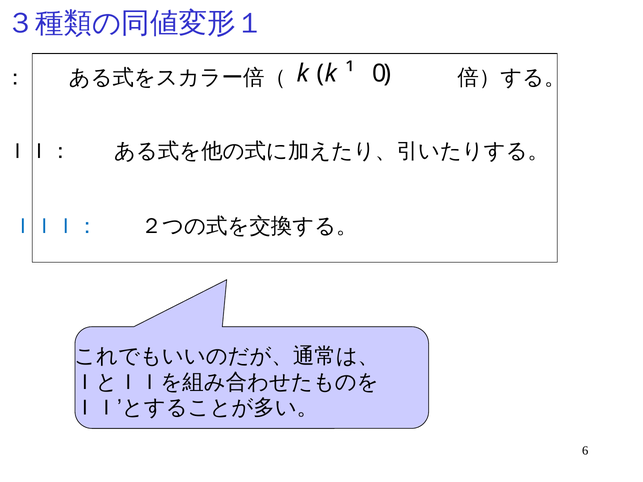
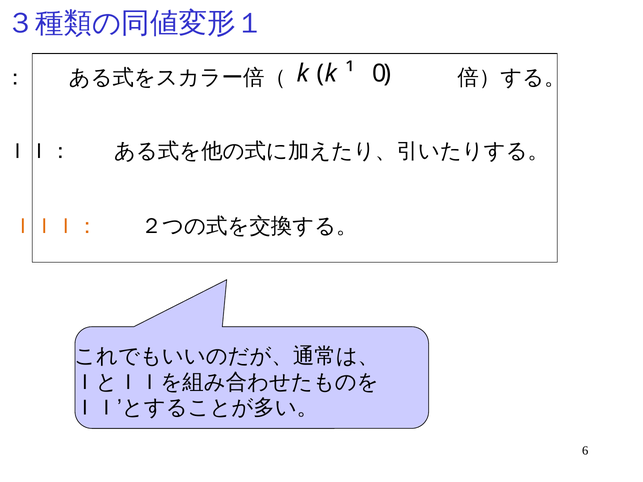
ＩＩＩ： colour: blue -> orange (55, 226)
